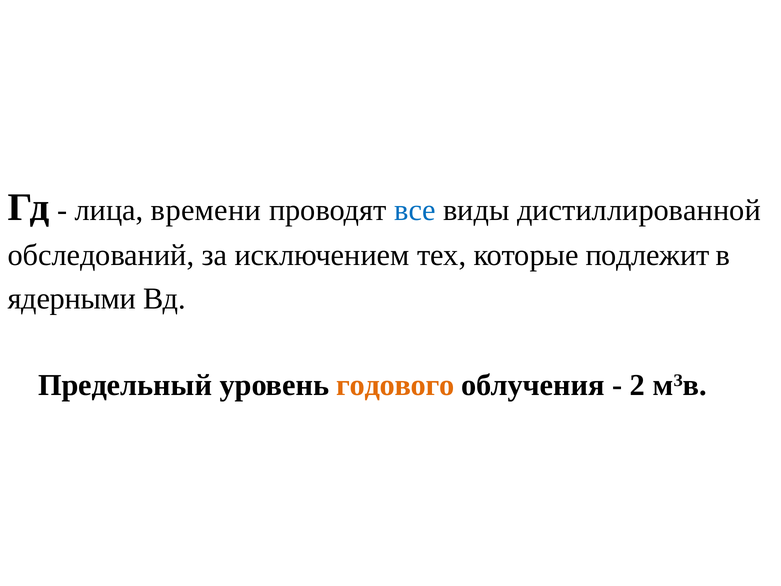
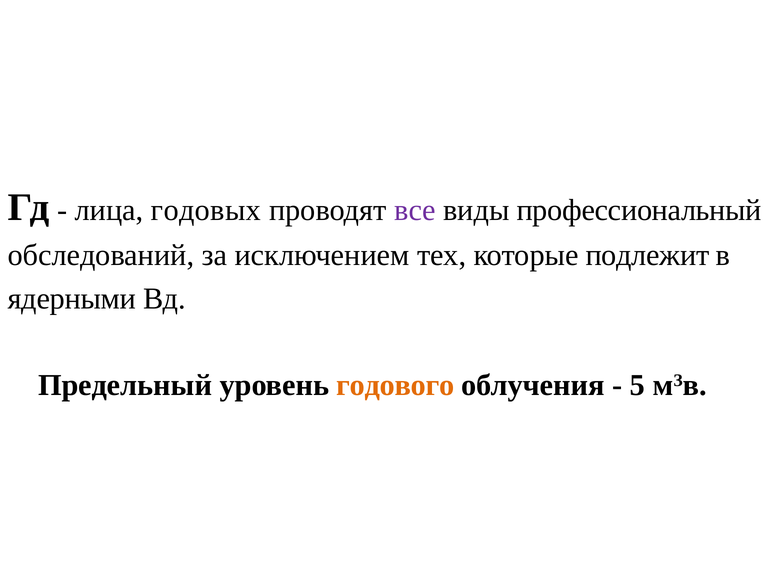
времени: времени -> годовых (206, 210)
все colour: blue -> purple (415, 210)
дистиллированной: дистиллированной -> профессиональный (639, 210)
2: 2 -> 5 (637, 385)
